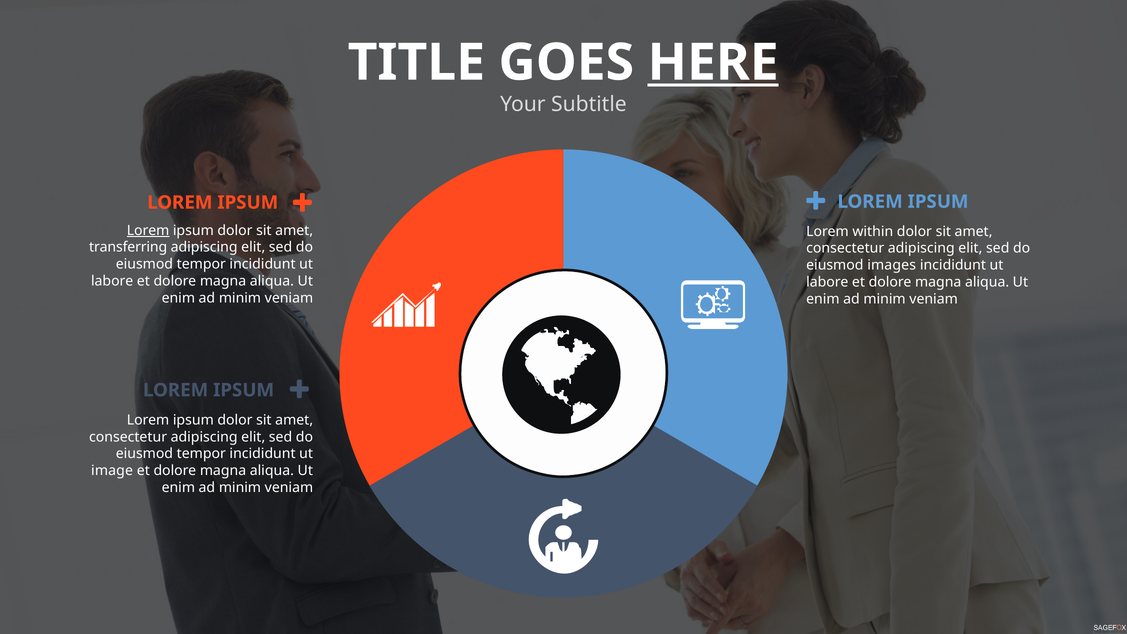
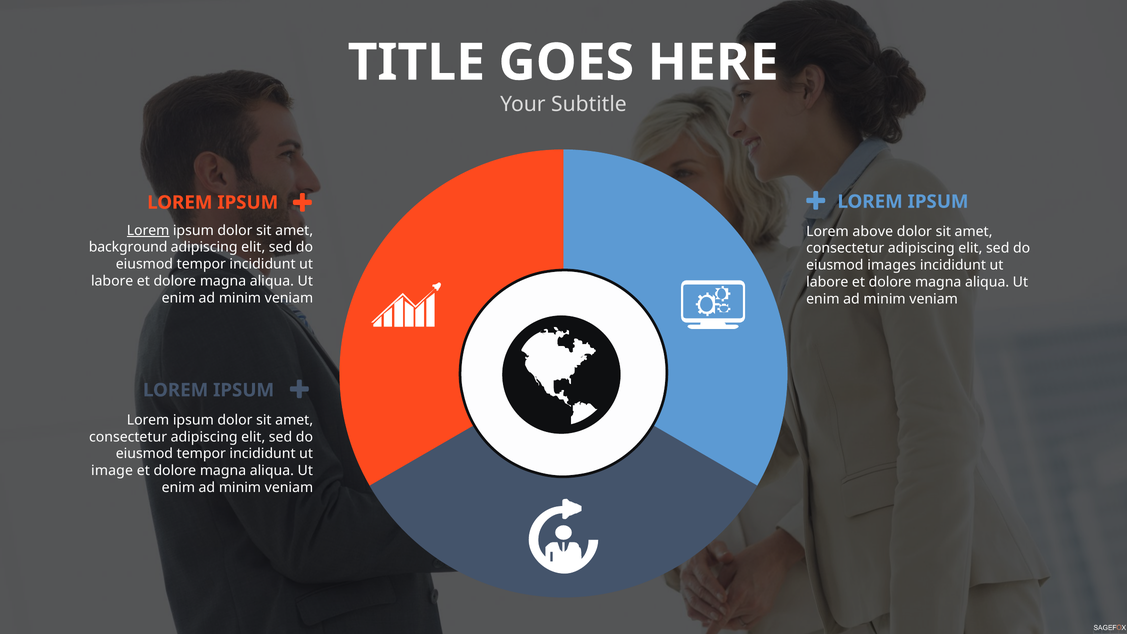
HERE underline: present -> none (713, 63)
within: within -> above (873, 231)
transferring: transferring -> background (128, 247)
